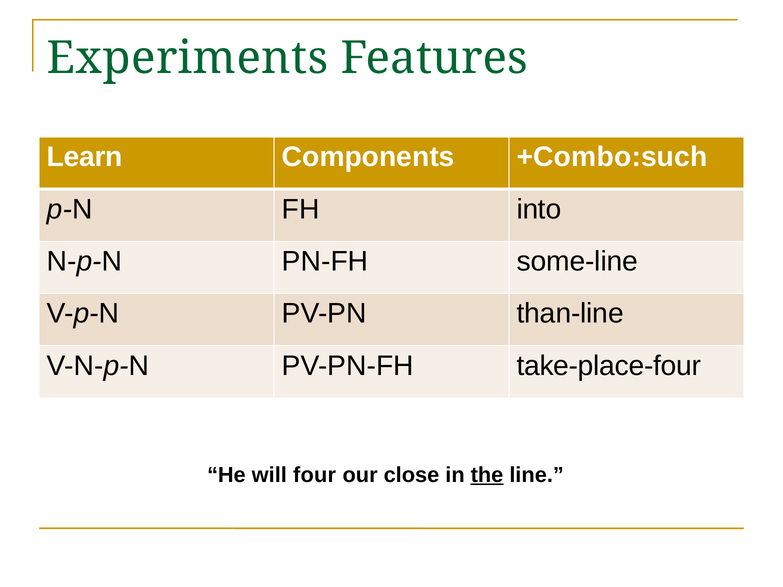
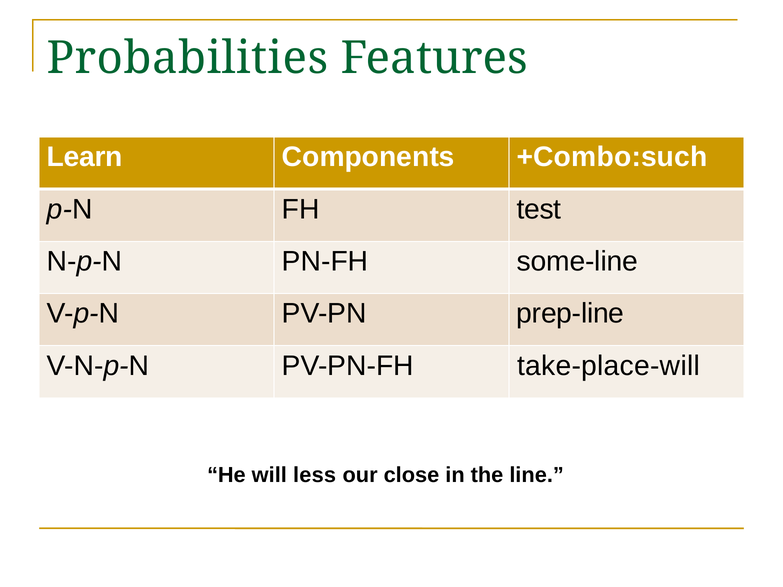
Experiments: Experiments -> Probabilities (188, 58)
into: into -> test (539, 209)
than-line: than-line -> prep-line (570, 314)
take-place-four: take-place-four -> take-place-will (609, 366)
four: four -> less (315, 475)
the underline: present -> none (487, 475)
